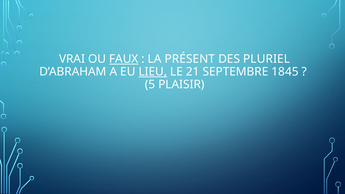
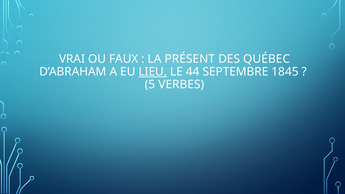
FAUX underline: present -> none (124, 59)
PLURIEL: PLURIEL -> QUÉBEC (267, 59)
21: 21 -> 44 (193, 72)
PLAISIR: PLAISIR -> VERBES (181, 85)
